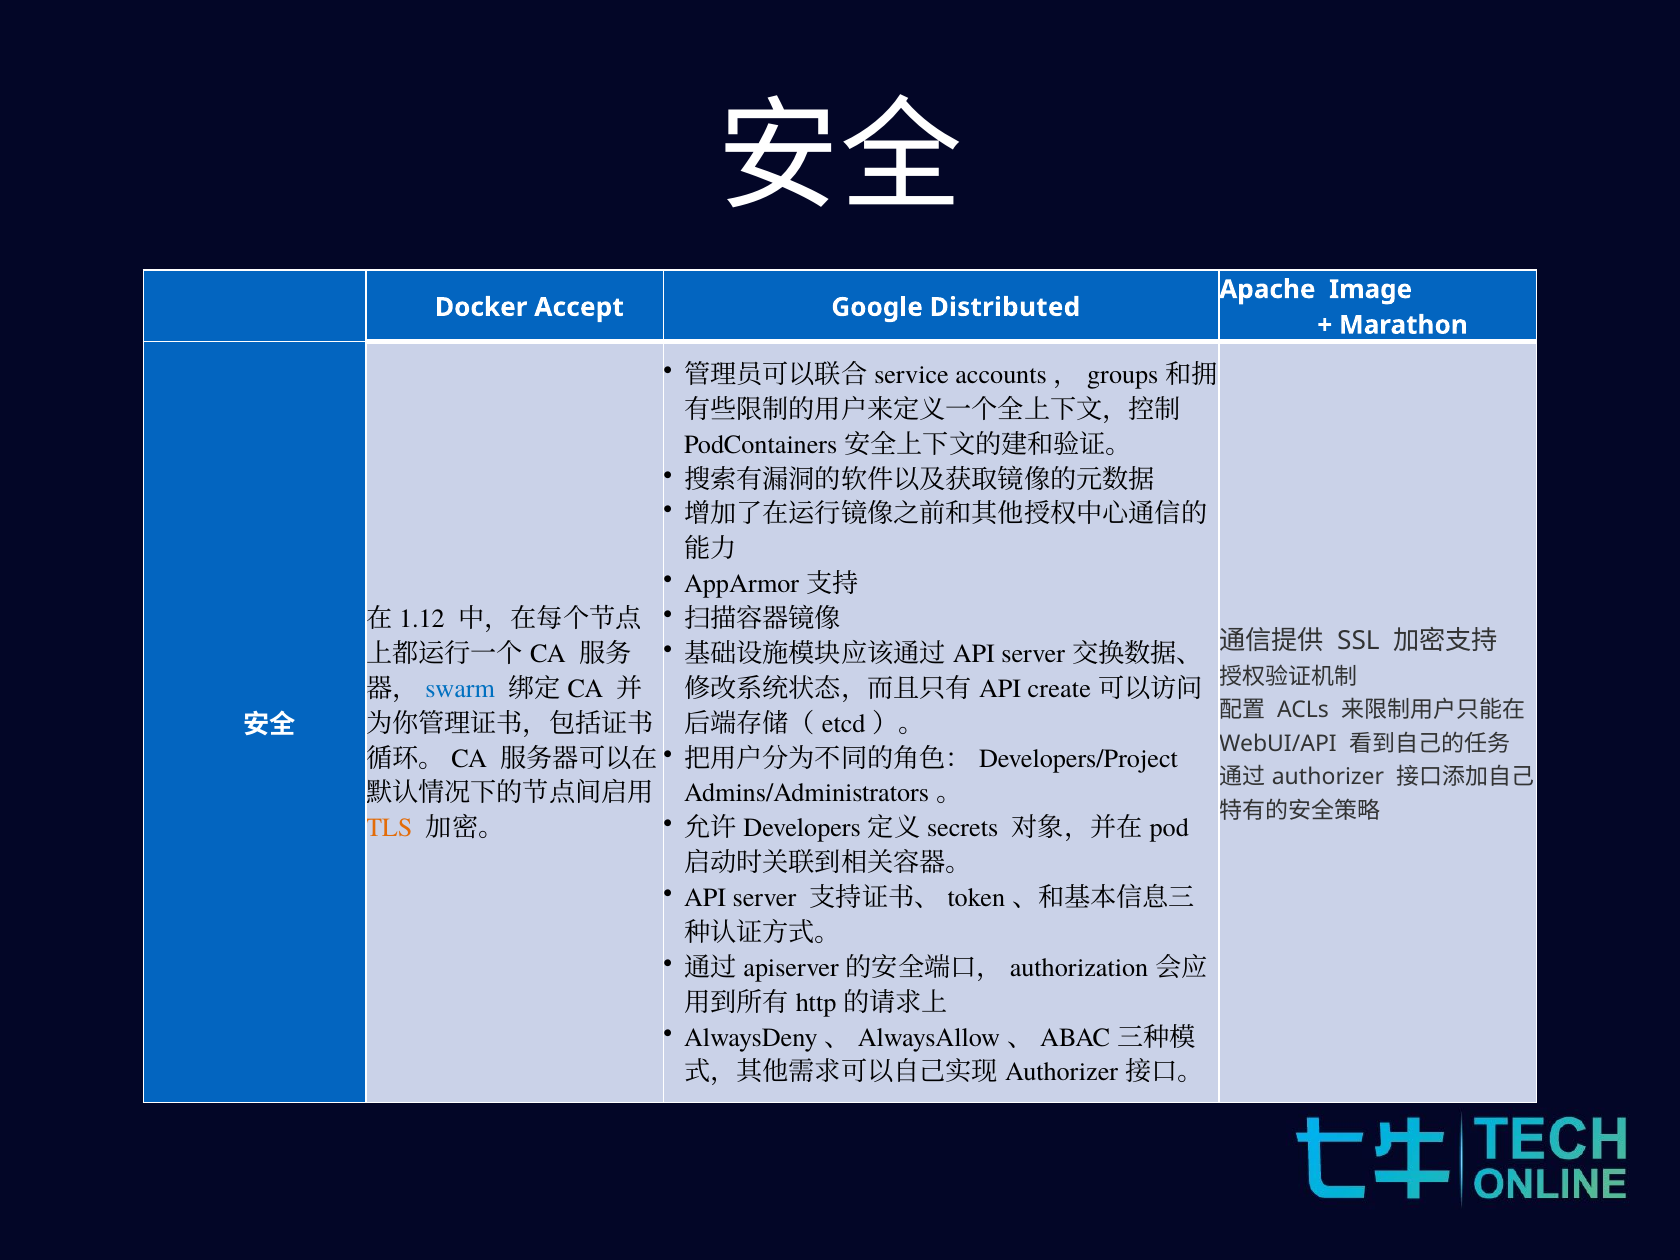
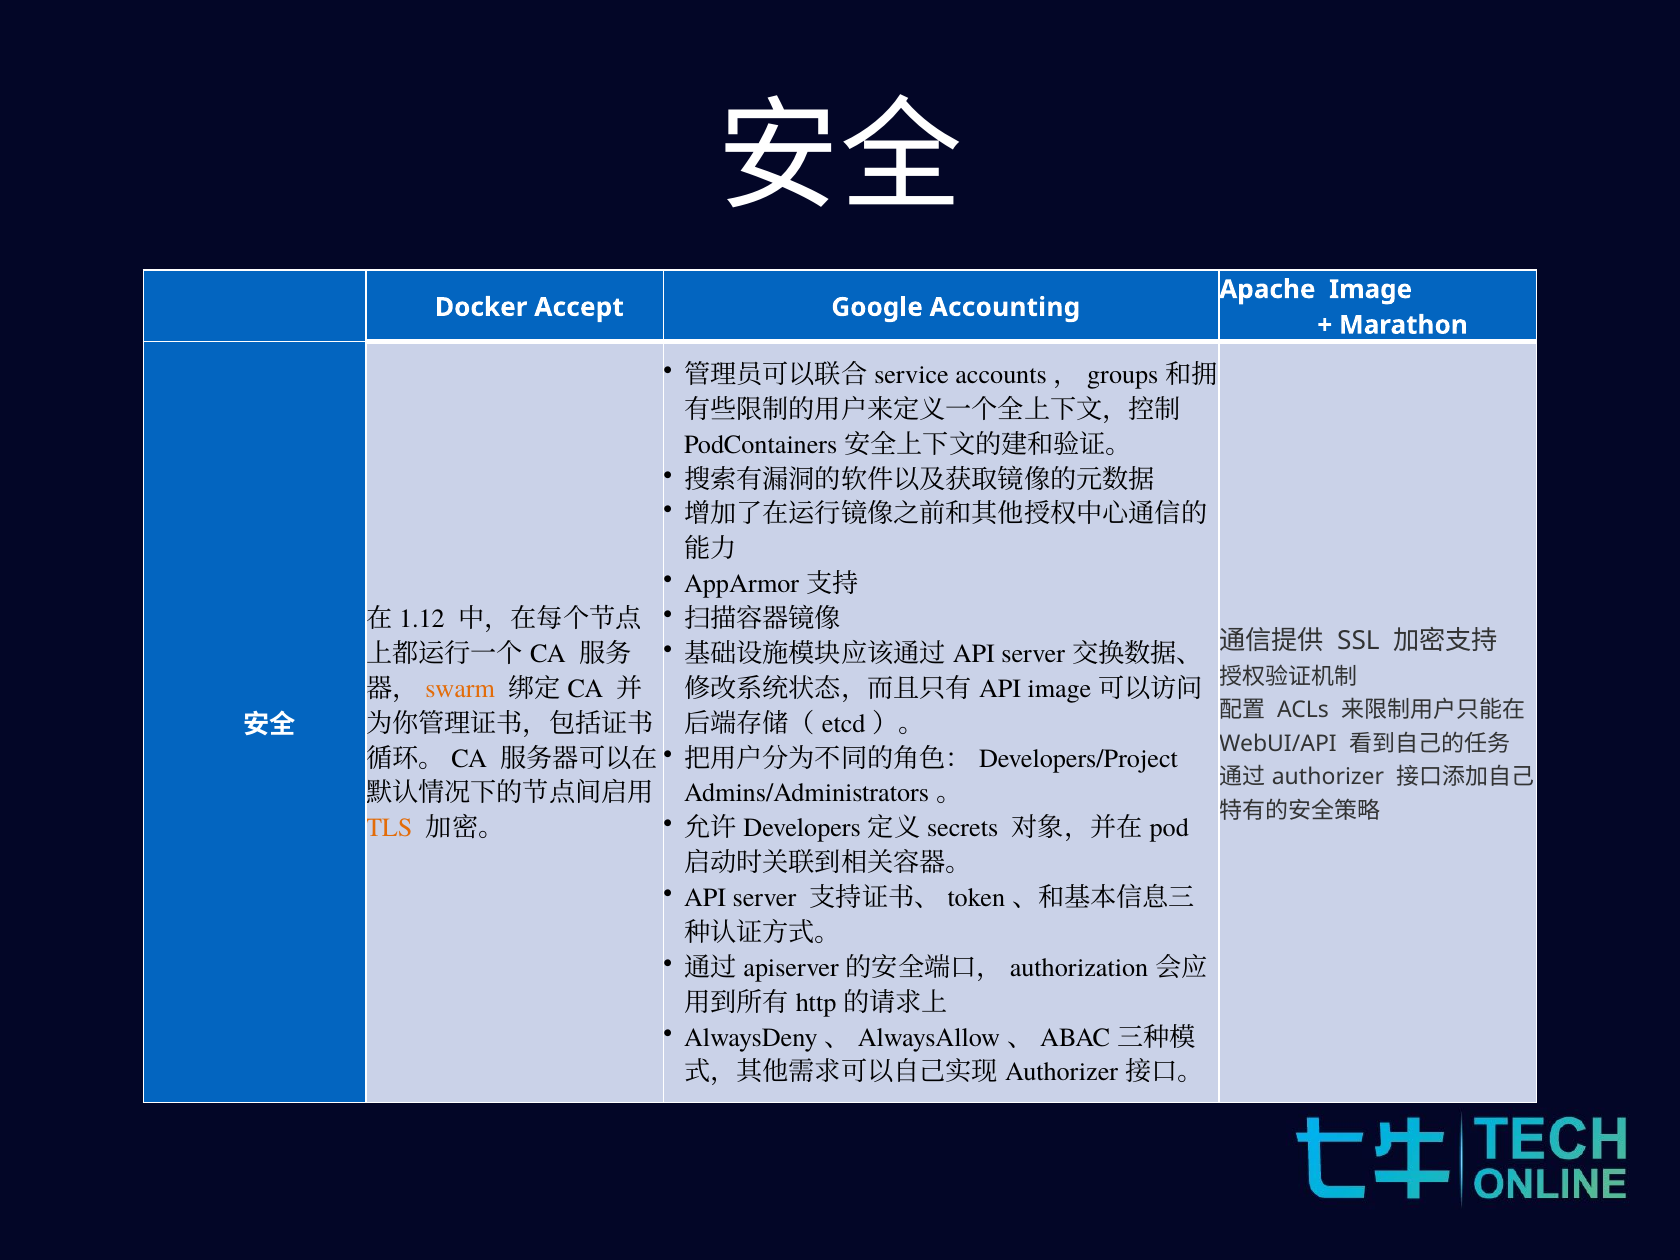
Distributed: Distributed -> Accounting (1005, 307)
swarm colour: blue -> orange (460, 689)
API create: create -> image (1059, 689)
